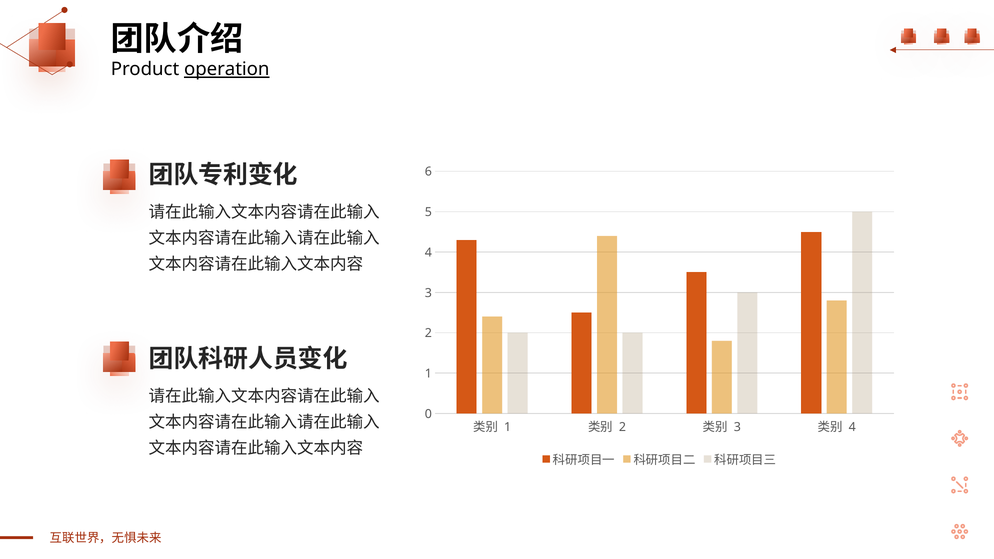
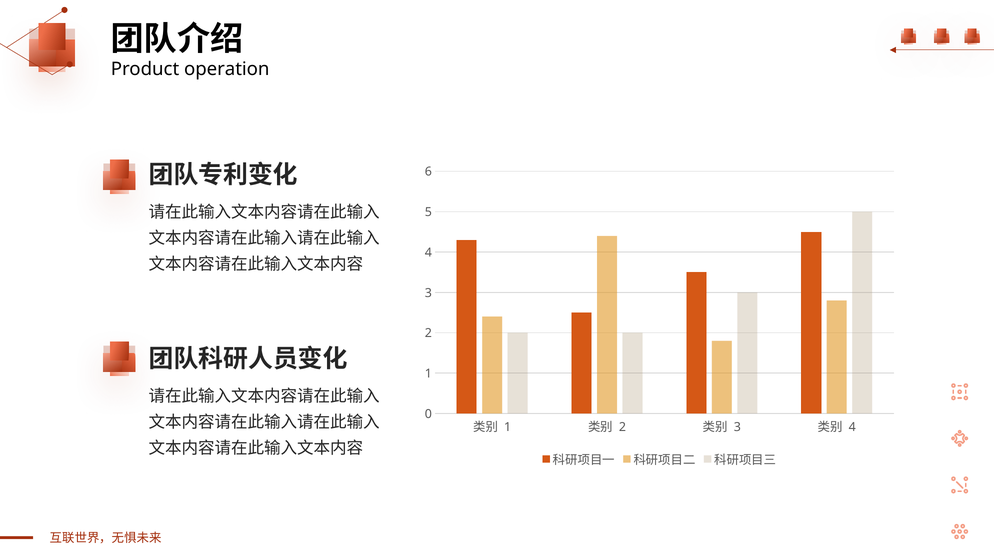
operation underline: present -> none (227, 69)
